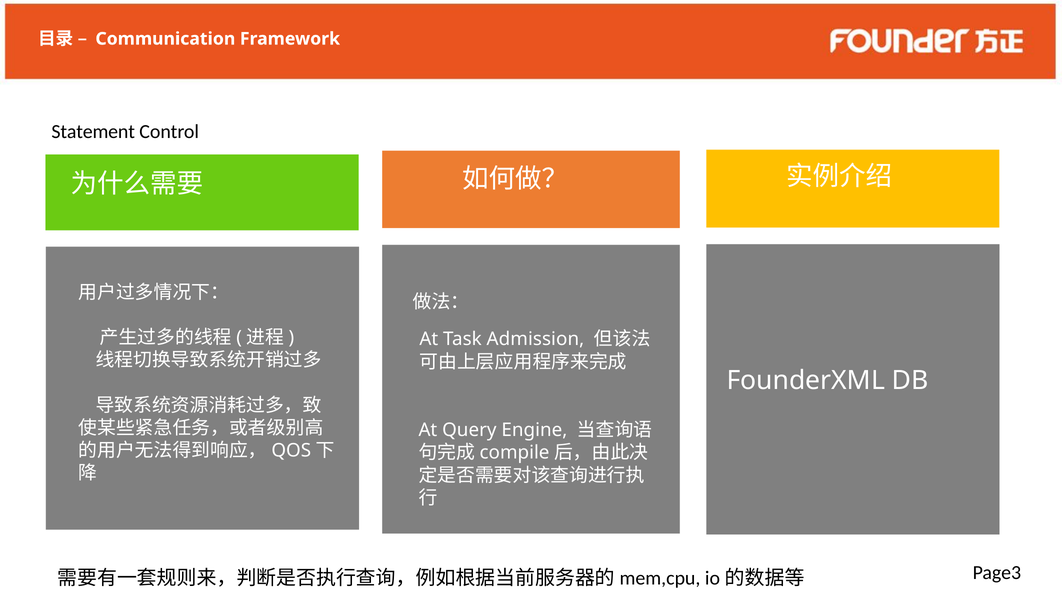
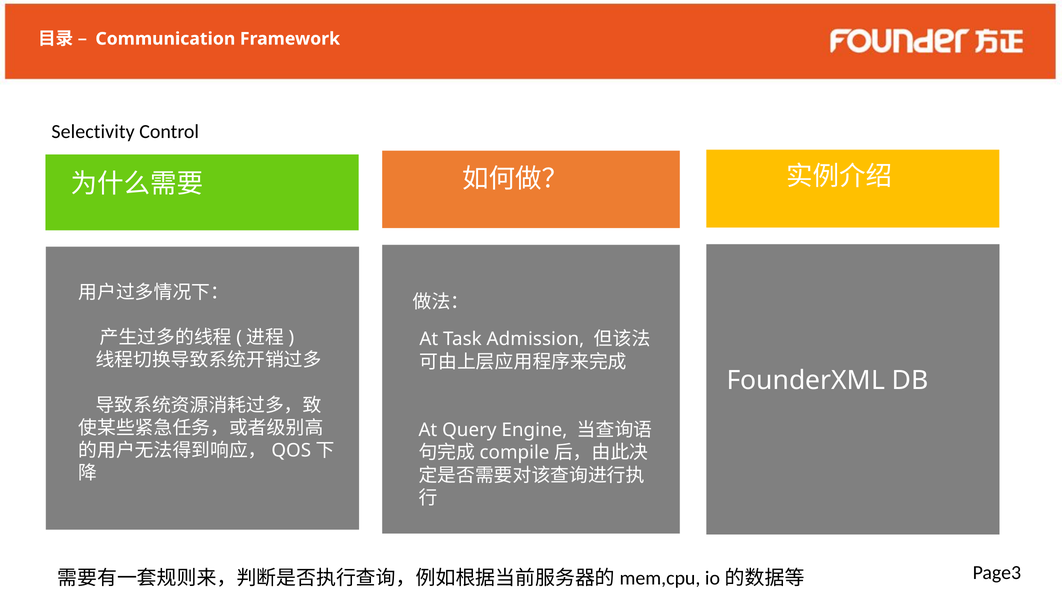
Statement: Statement -> Selectivity (93, 132)
